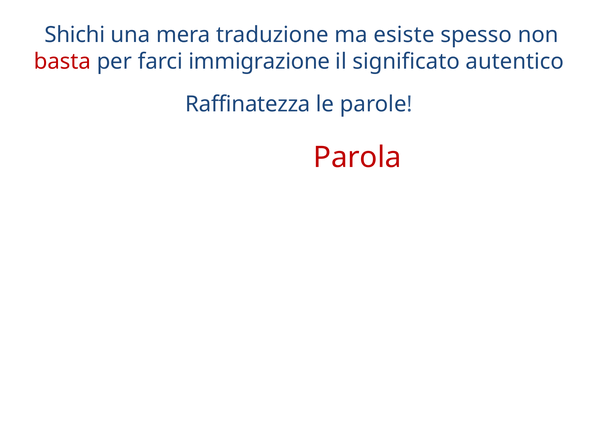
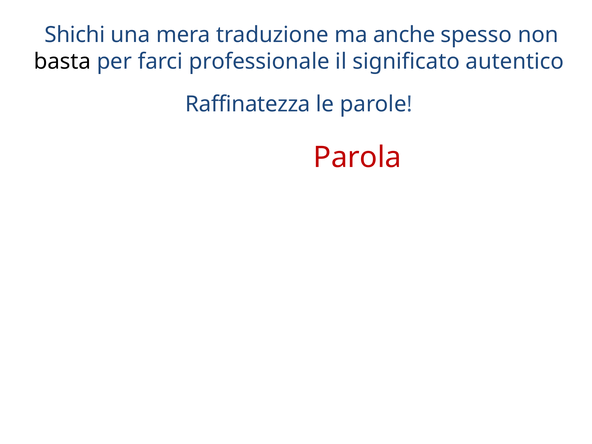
esiste: esiste -> anche (404, 35)
basta colour: red -> black (62, 61)
immigrazione: immigrazione -> professionale (259, 61)
